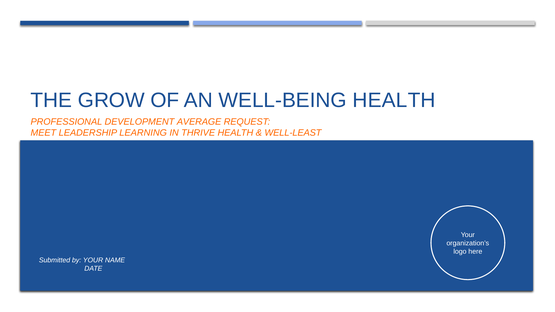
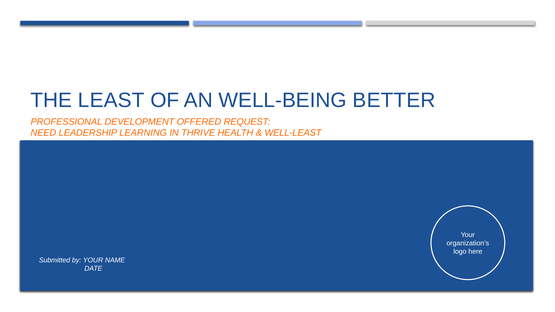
GROW: GROW -> LEAST (111, 100)
WELL-BEING HEALTH: HEALTH -> BETTER (394, 100)
AVERAGE: AVERAGE -> OFFERED (199, 122)
MEET: MEET -> NEED (43, 133)
